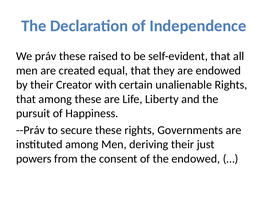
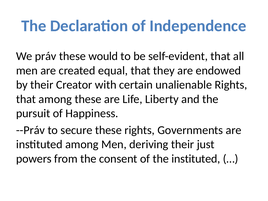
raised: raised -> would (103, 56)
the endowed: endowed -> instituted (196, 159)
